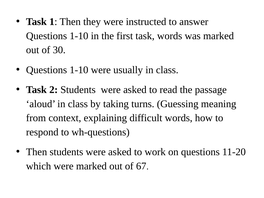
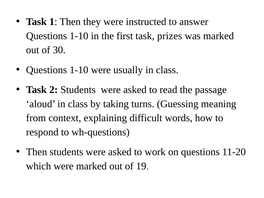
task words: words -> prizes (170, 36)
67: 67 -> 19 (141, 166)
